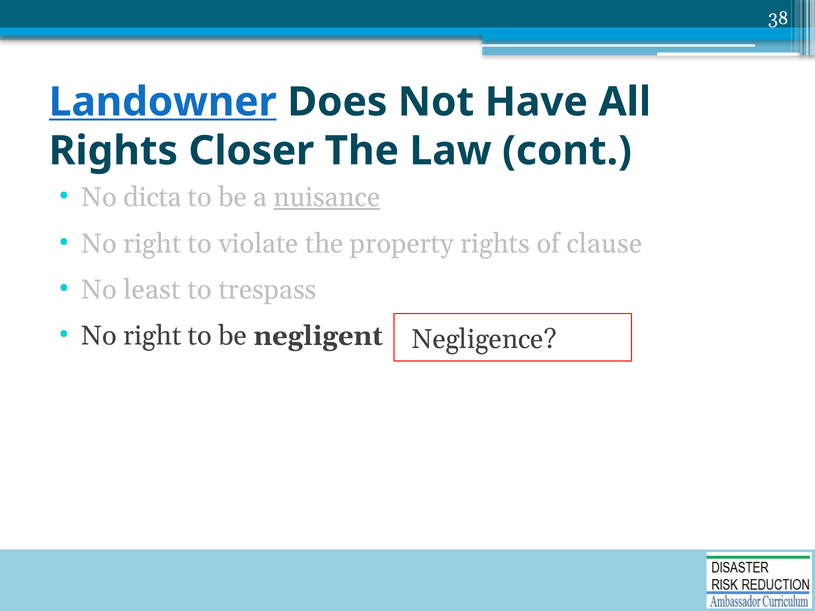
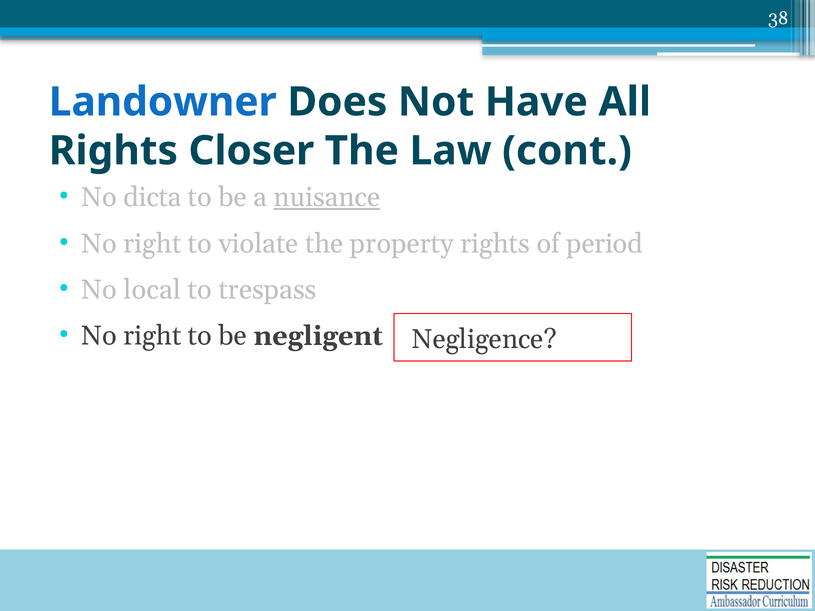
Landowner underline: present -> none (163, 102)
clause: clause -> period (605, 244)
least: least -> local (152, 290)
